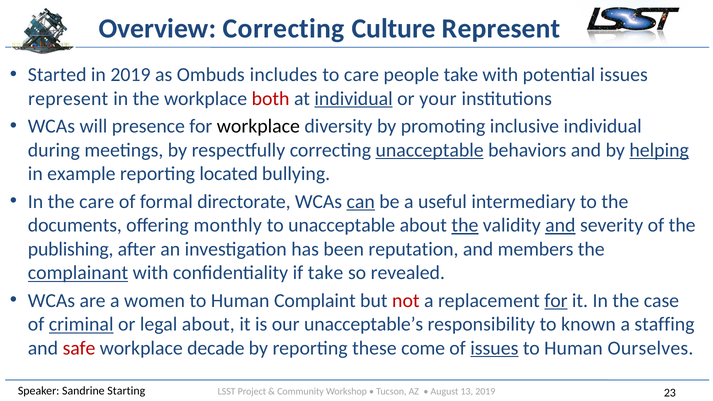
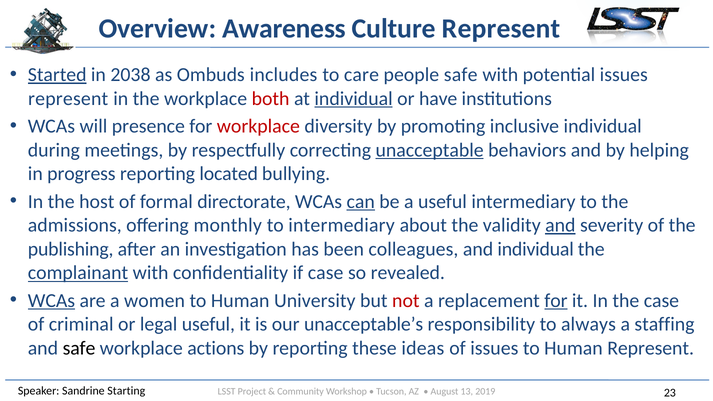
Overview Correcting: Correcting -> Awareness (284, 29)
Started underline: none -> present (57, 75)
in 2019: 2019 -> 2038 (130, 75)
people take: take -> safe (461, 75)
your: your -> have (438, 99)
workplace colour: black -> red (258, 126)
helping underline: present -> none (659, 150)
example: example -> progress (81, 174)
the care: care -> host (97, 202)
documents: documents -> admissions (75, 225)
to unacceptable: unacceptable -> intermediary (342, 225)
the underline: present -> none (465, 225)
reputation: reputation -> colleagues (413, 249)
and members: members -> individual (536, 249)
if take: take -> case (326, 273)
WCAs underline: none -> present (51, 301)
Complaint: Complaint -> University (315, 301)
criminal underline: present -> none (81, 324)
legal about: about -> useful (208, 324)
known: known -> always (588, 324)
safe colour: red -> black (79, 348)
decade: decade -> actions (216, 348)
come: come -> ideas (423, 348)
issues underline: present -> none (494, 348)
Human Ourselves: Ourselves -> Represent (651, 348)
